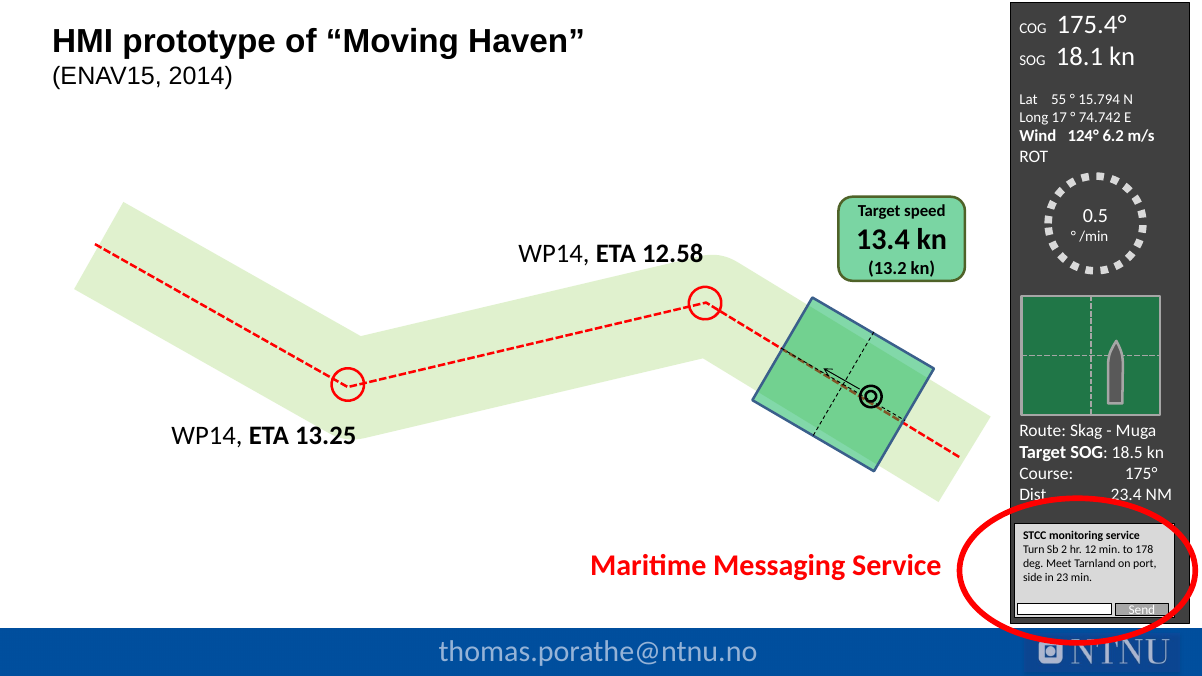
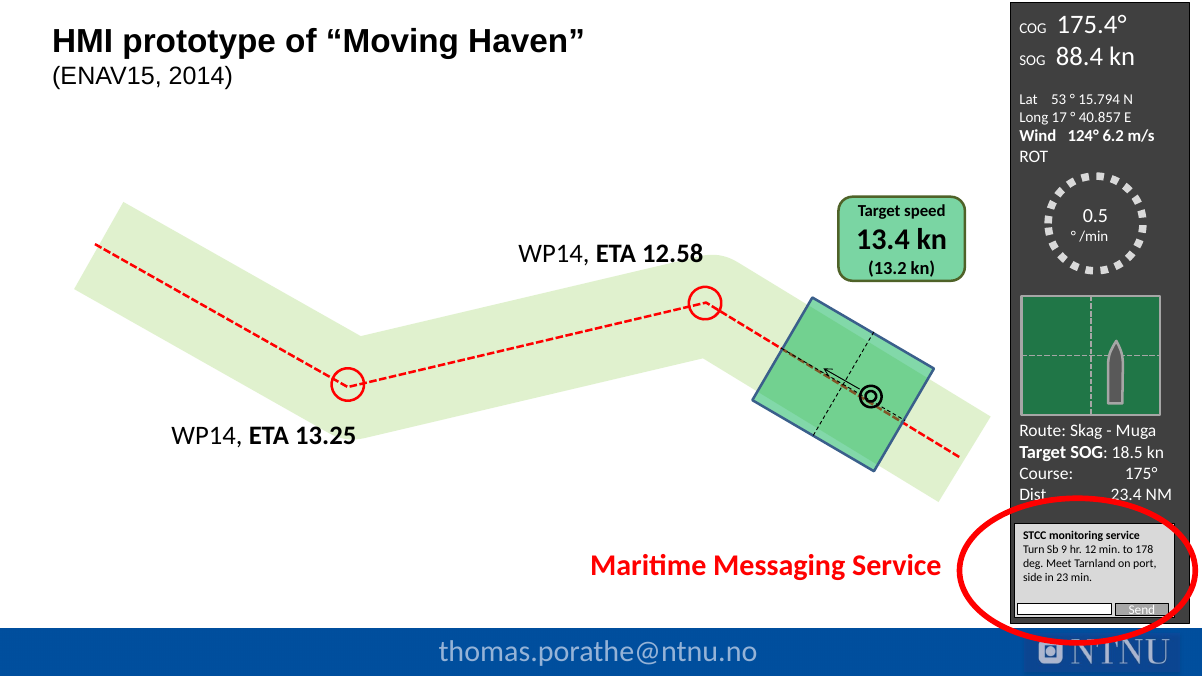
18.1: 18.1 -> 88.4 (1079, 57)
55: 55 -> 53 (1059, 99)
74.742: 74.742 -> 40.857 (1100, 117)
2: 2 -> 9 (1064, 550)
